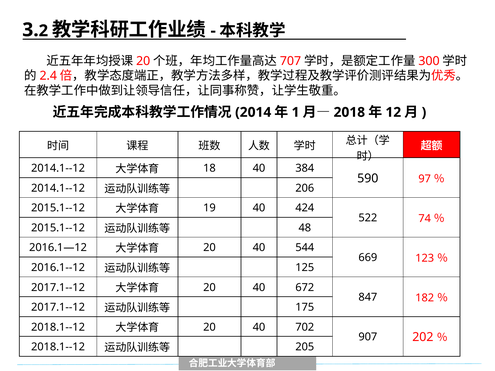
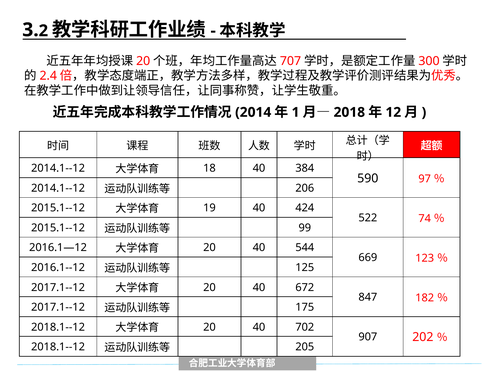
48: 48 -> 99 (305, 228)
